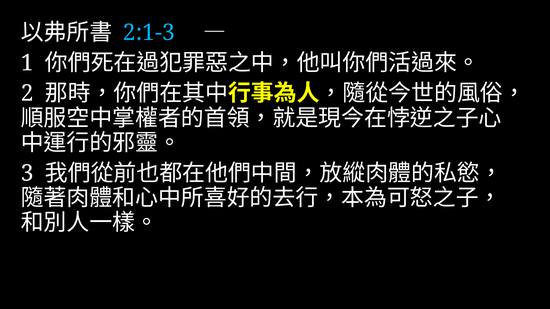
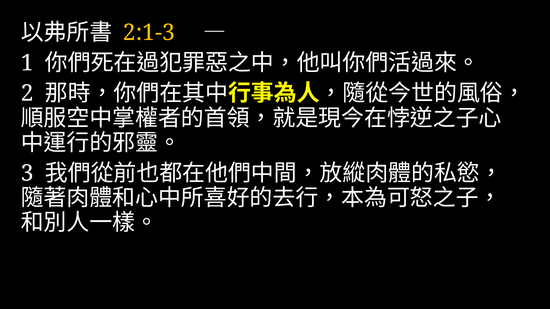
2:1-3 colour: light blue -> yellow (149, 33)
